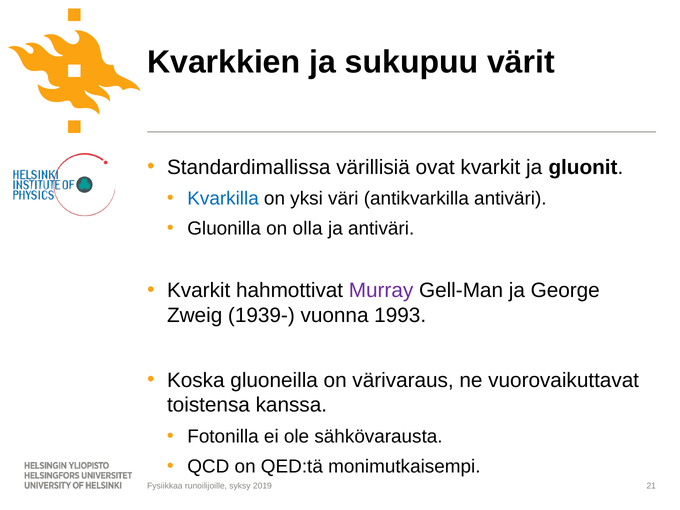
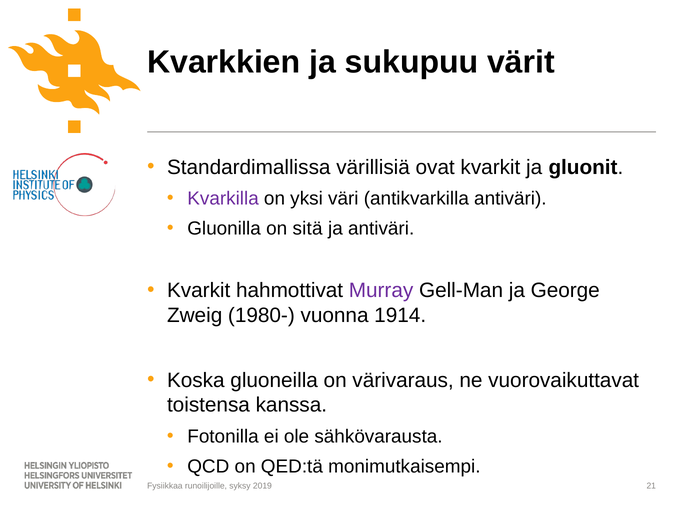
Kvarkilla colour: blue -> purple (223, 198)
olla: olla -> sitä (308, 229)
1939-: 1939- -> 1980- (261, 315)
1993: 1993 -> 1914 (400, 315)
